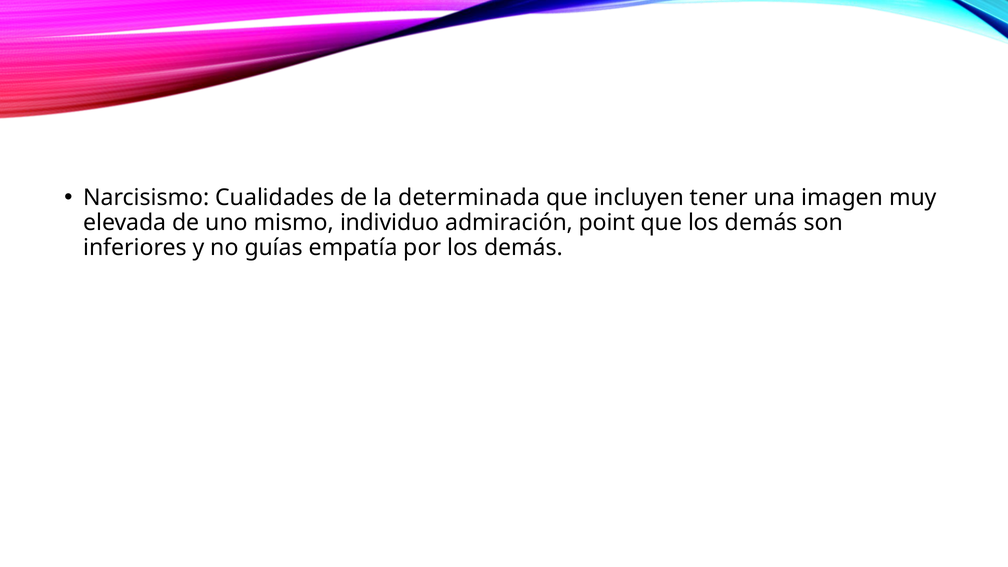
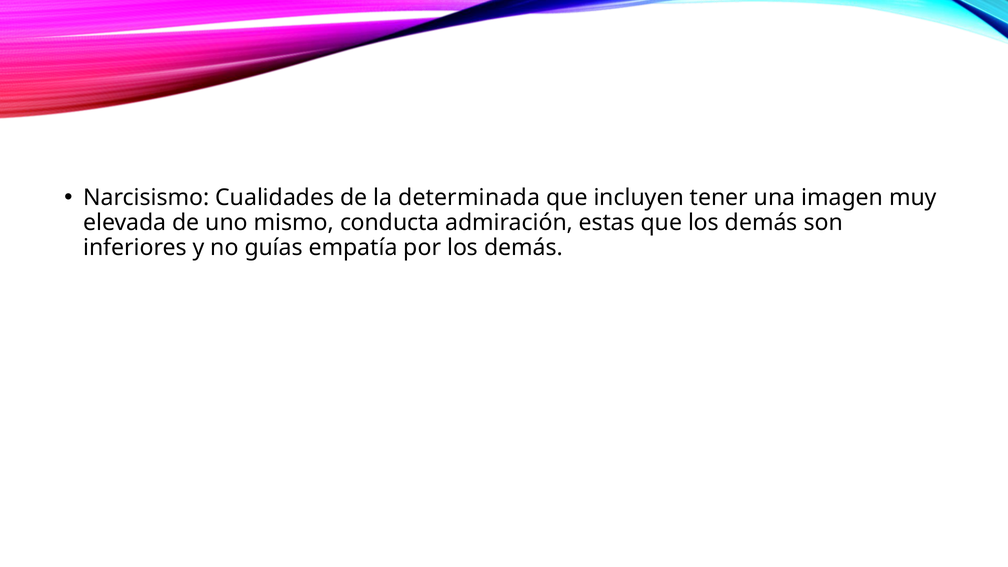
individuo: individuo -> conducta (390, 222)
point: point -> estas (607, 222)
